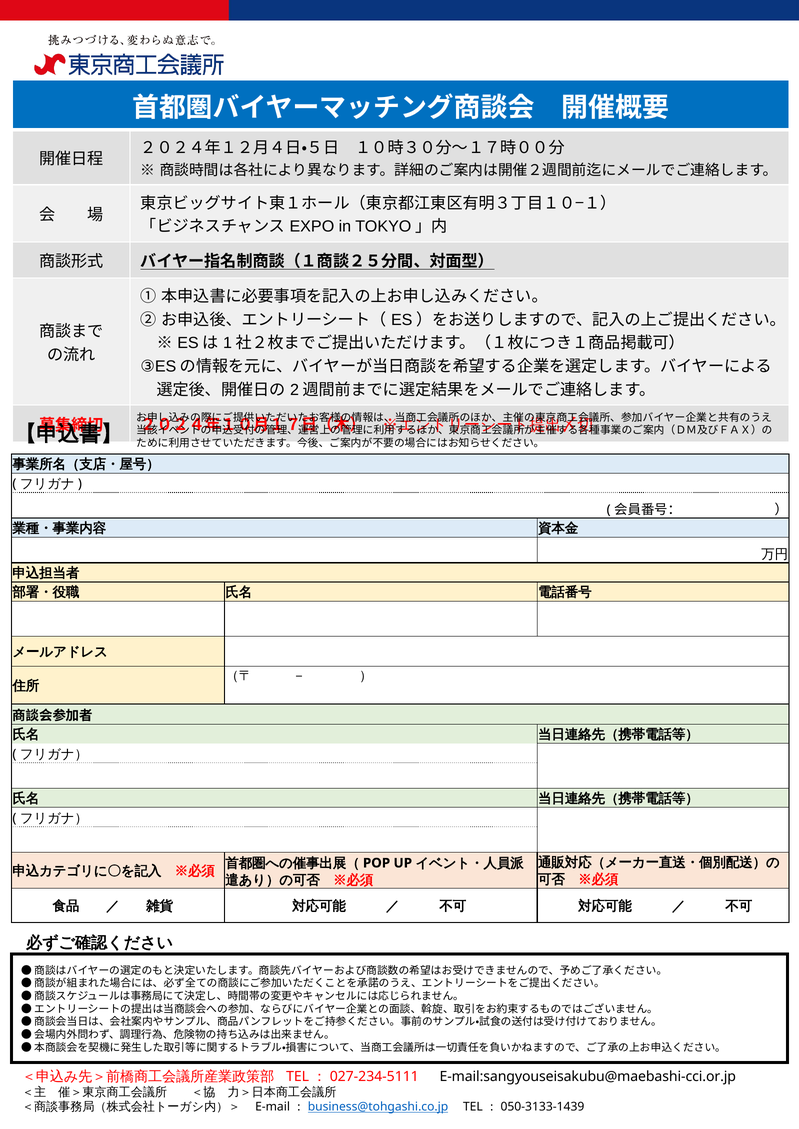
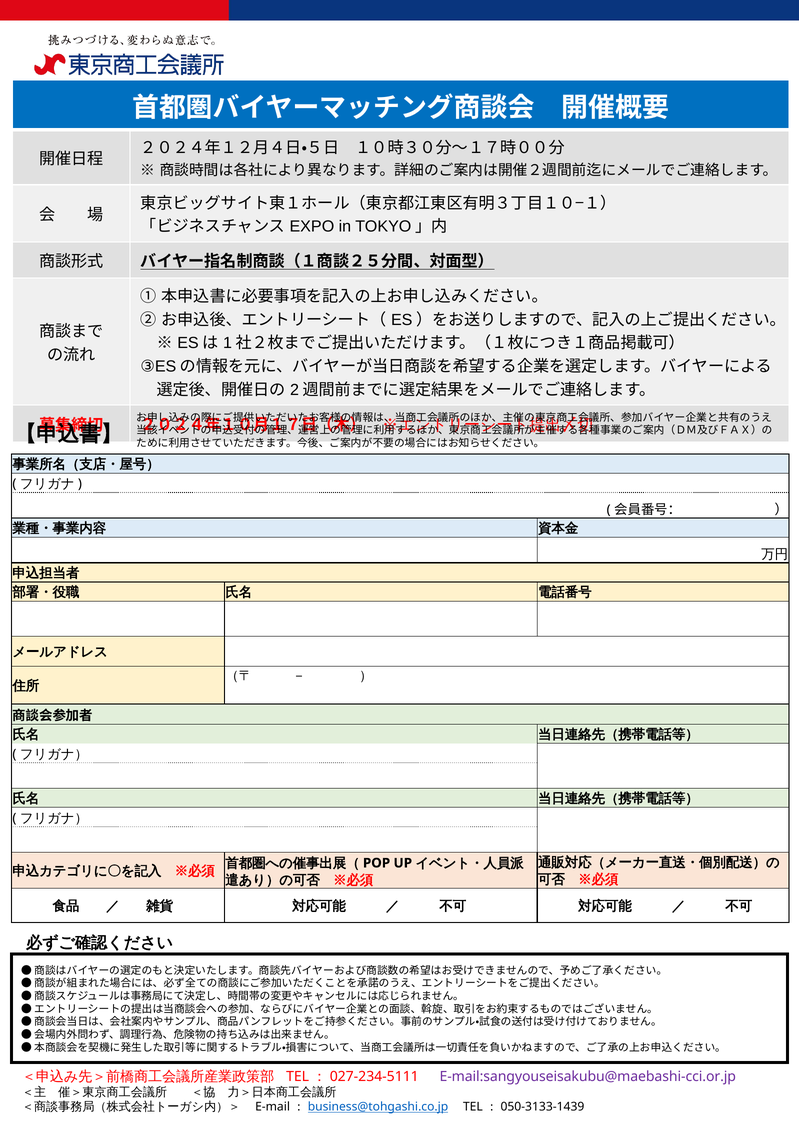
E-mail:sangyouseisakubu@maebashi-cci.or.jp colour: black -> purple (588, 1078)
